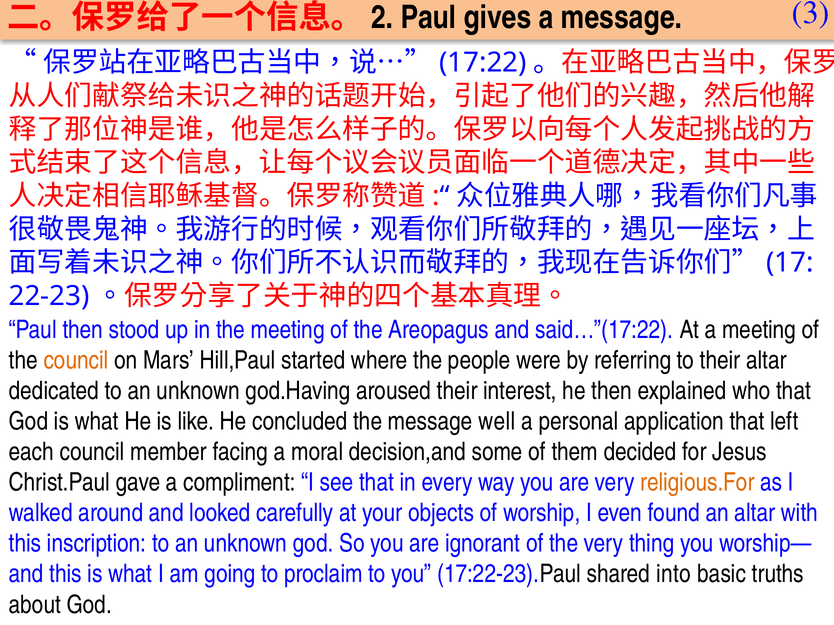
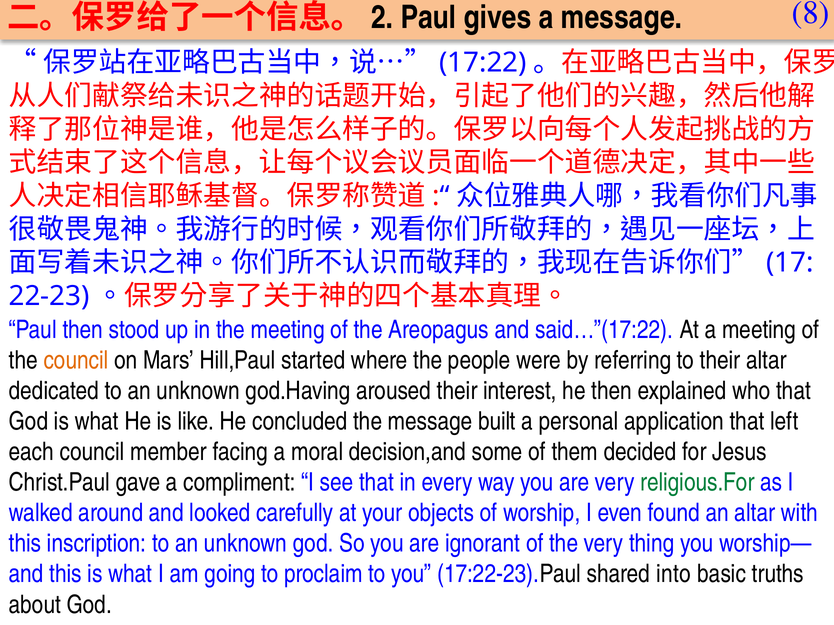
3: 3 -> 8 (811, 12)
well: well -> built (497, 422)
religious.For colour: orange -> green (697, 483)
